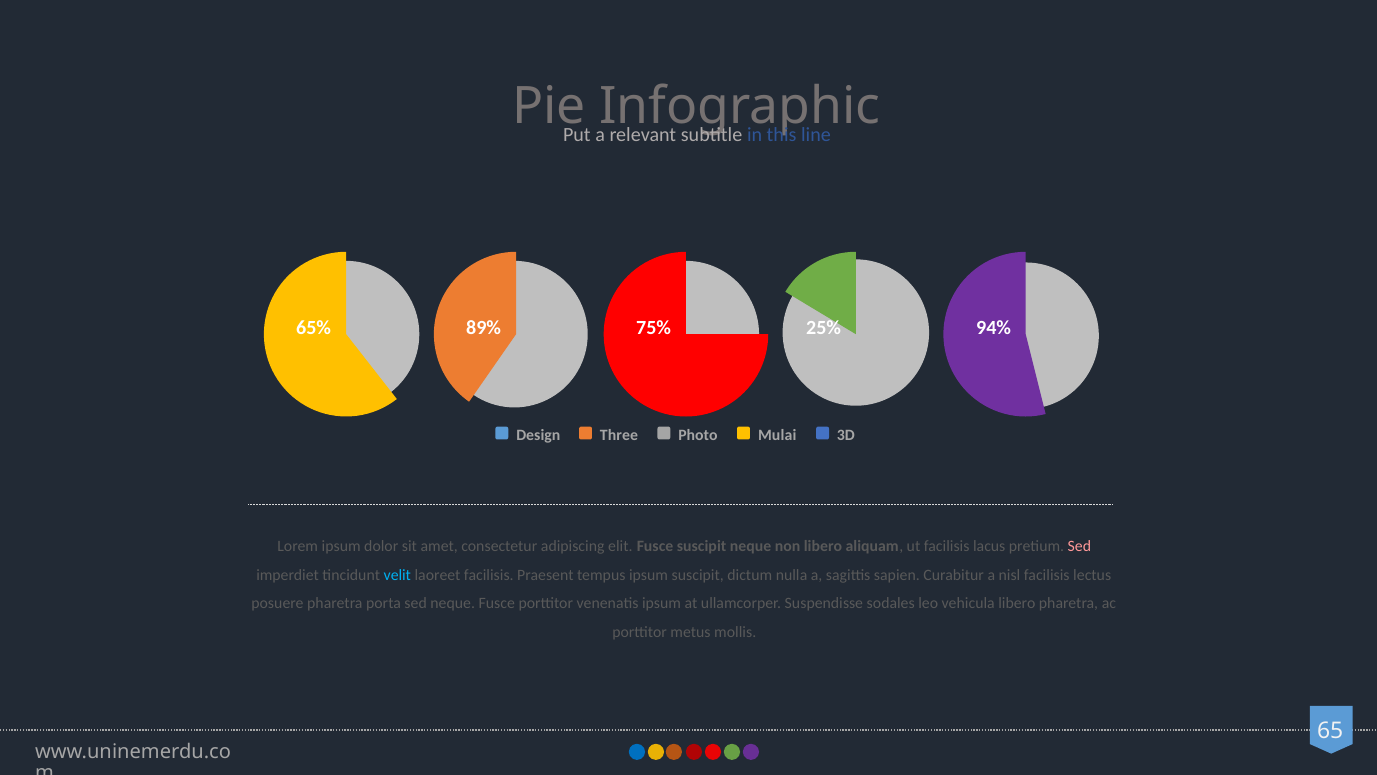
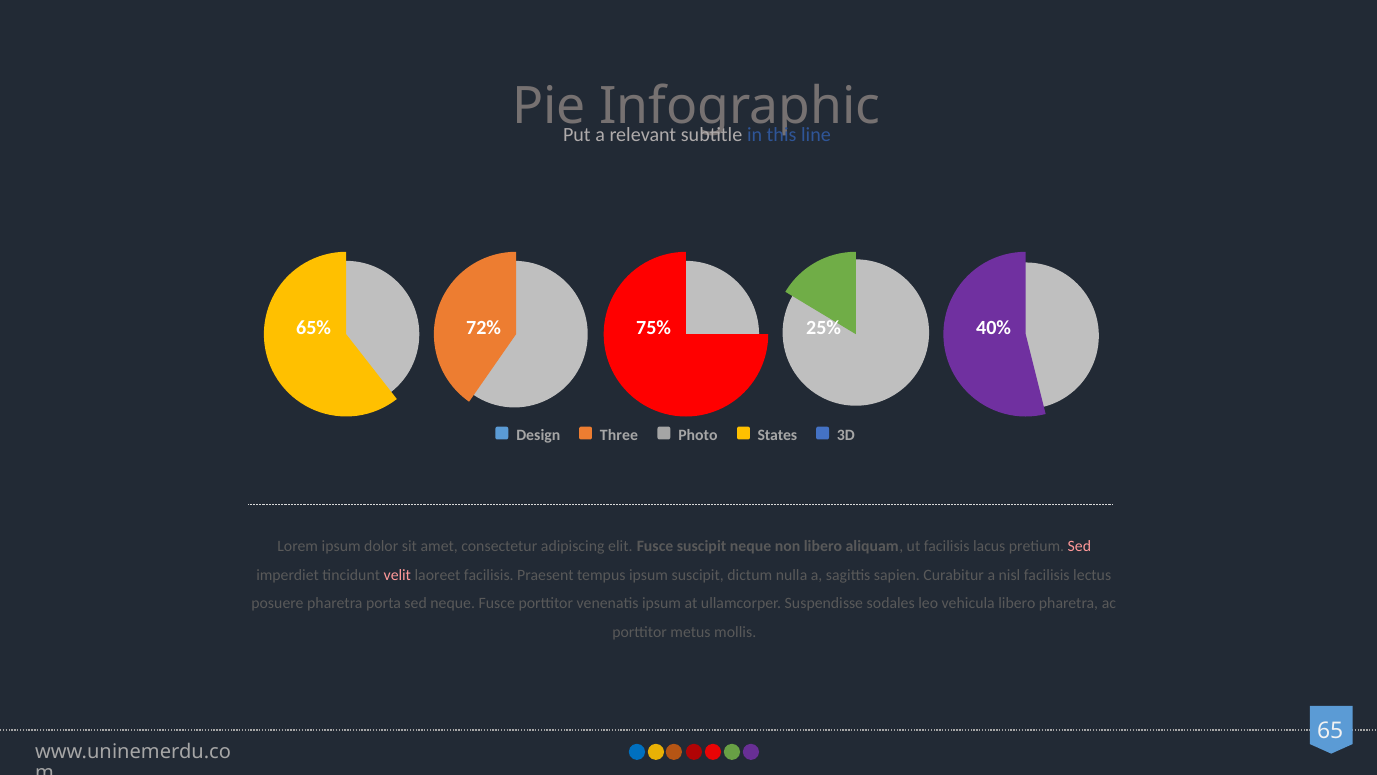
89%: 89% -> 72% (484, 328)
94%: 94% -> 40% (994, 328)
Mulai: Mulai -> States (777, 435)
velit colour: light blue -> pink (397, 575)
